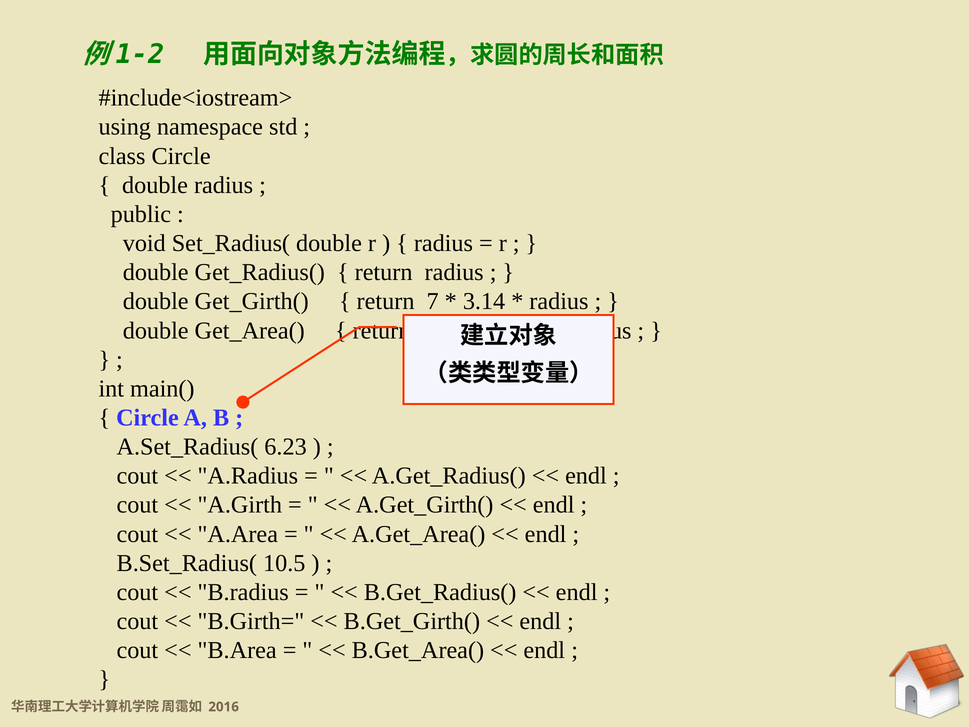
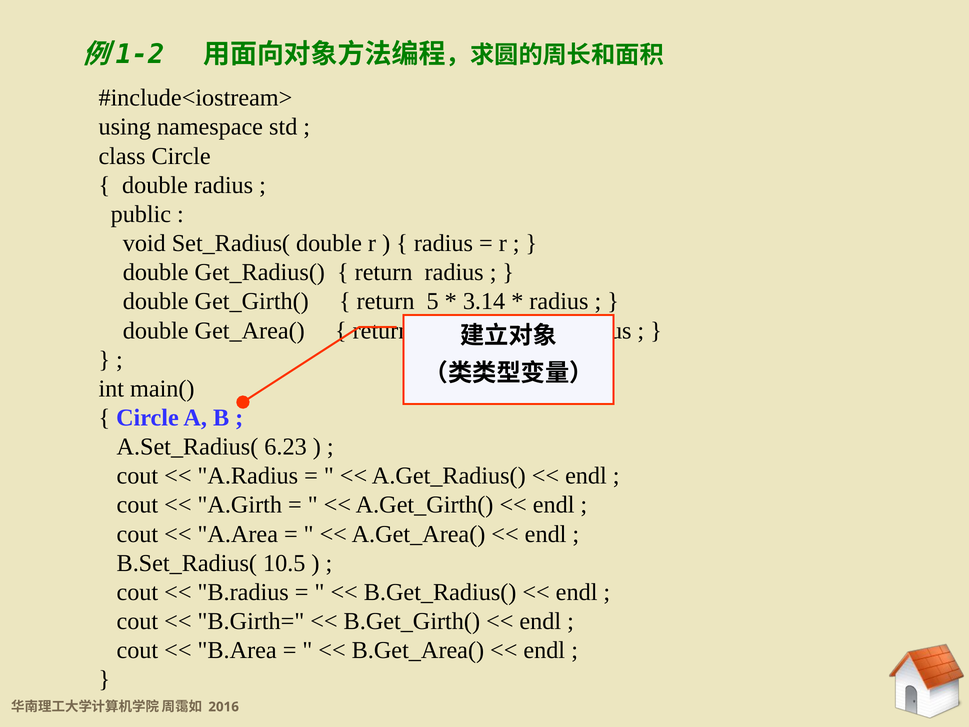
7: 7 -> 5 (433, 301)
